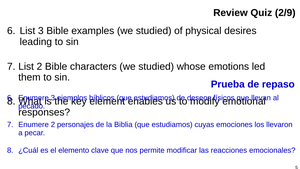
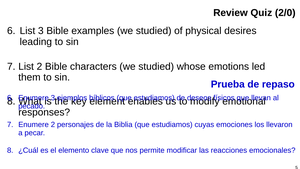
2/9: 2/9 -> 2/0 (285, 13)
